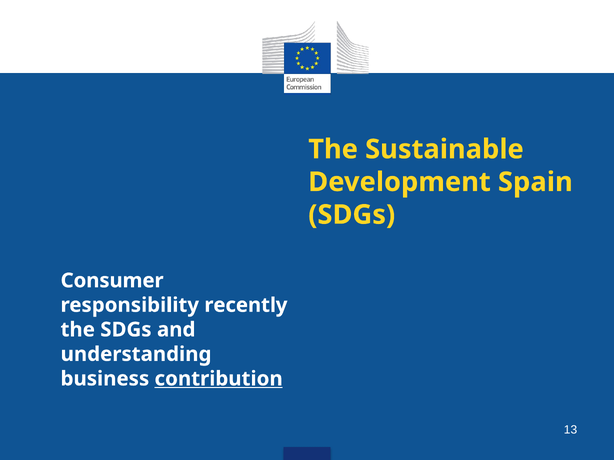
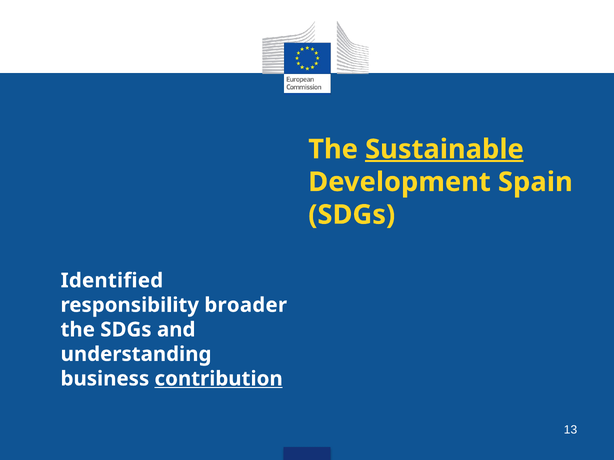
Sustainable underline: none -> present (444, 149)
Consumer: Consumer -> Identified (112, 281)
recently: recently -> broader (246, 305)
